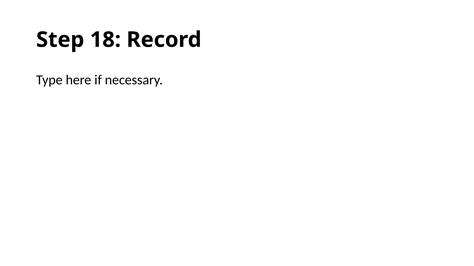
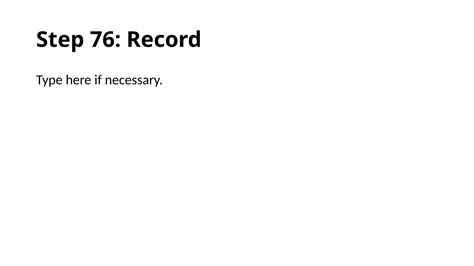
18: 18 -> 76 (105, 40)
